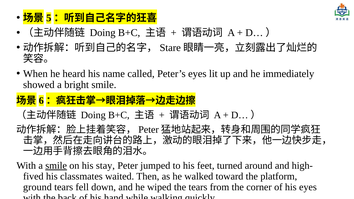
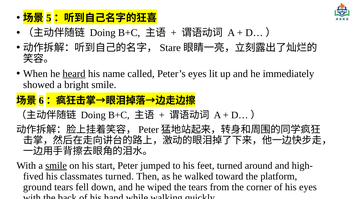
heard underline: none -> present (74, 74)
stay: stay -> start (105, 166)
classmates waited: waited -> turned (120, 176)
